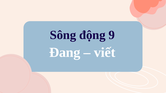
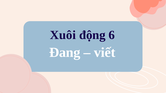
Sông: Sông -> Xuôi (63, 35)
9: 9 -> 6 (112, 35)
